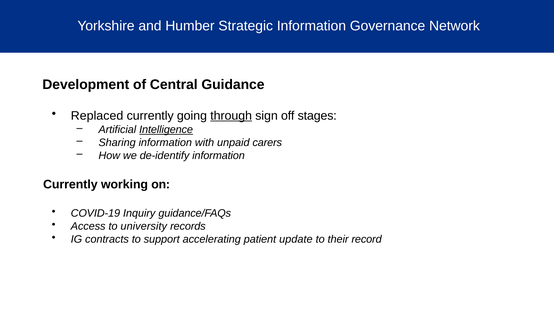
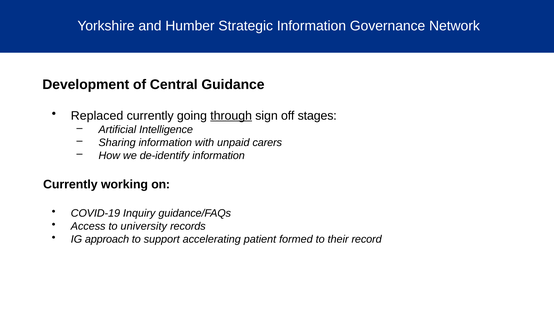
Intelligence underline: present -> none (166, 129)
contracts: contracts -> approach (107, 239)
update: update -> formed (296, 239)
